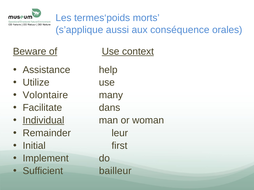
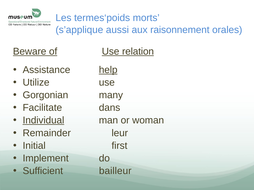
conséquence: conséquence -> raisonnement (180, 30)
context: context -> relation (138, 52)
help underline: none -> present (108, 70)
Volontaire: Volontaire -> Gorgonian (45, 95)
